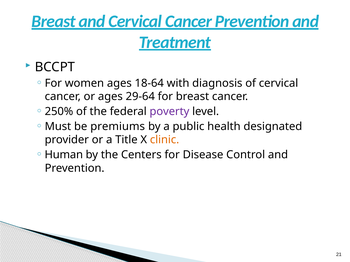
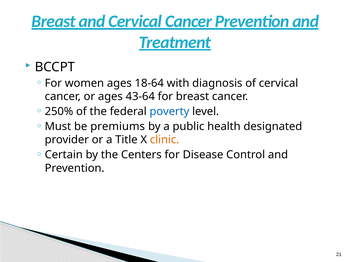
29-64: 29-64 -> 43-64 (140, 97)
poverty colour: purple -> blue (169, 112)
Human: Human -> Certain (64, 155)
